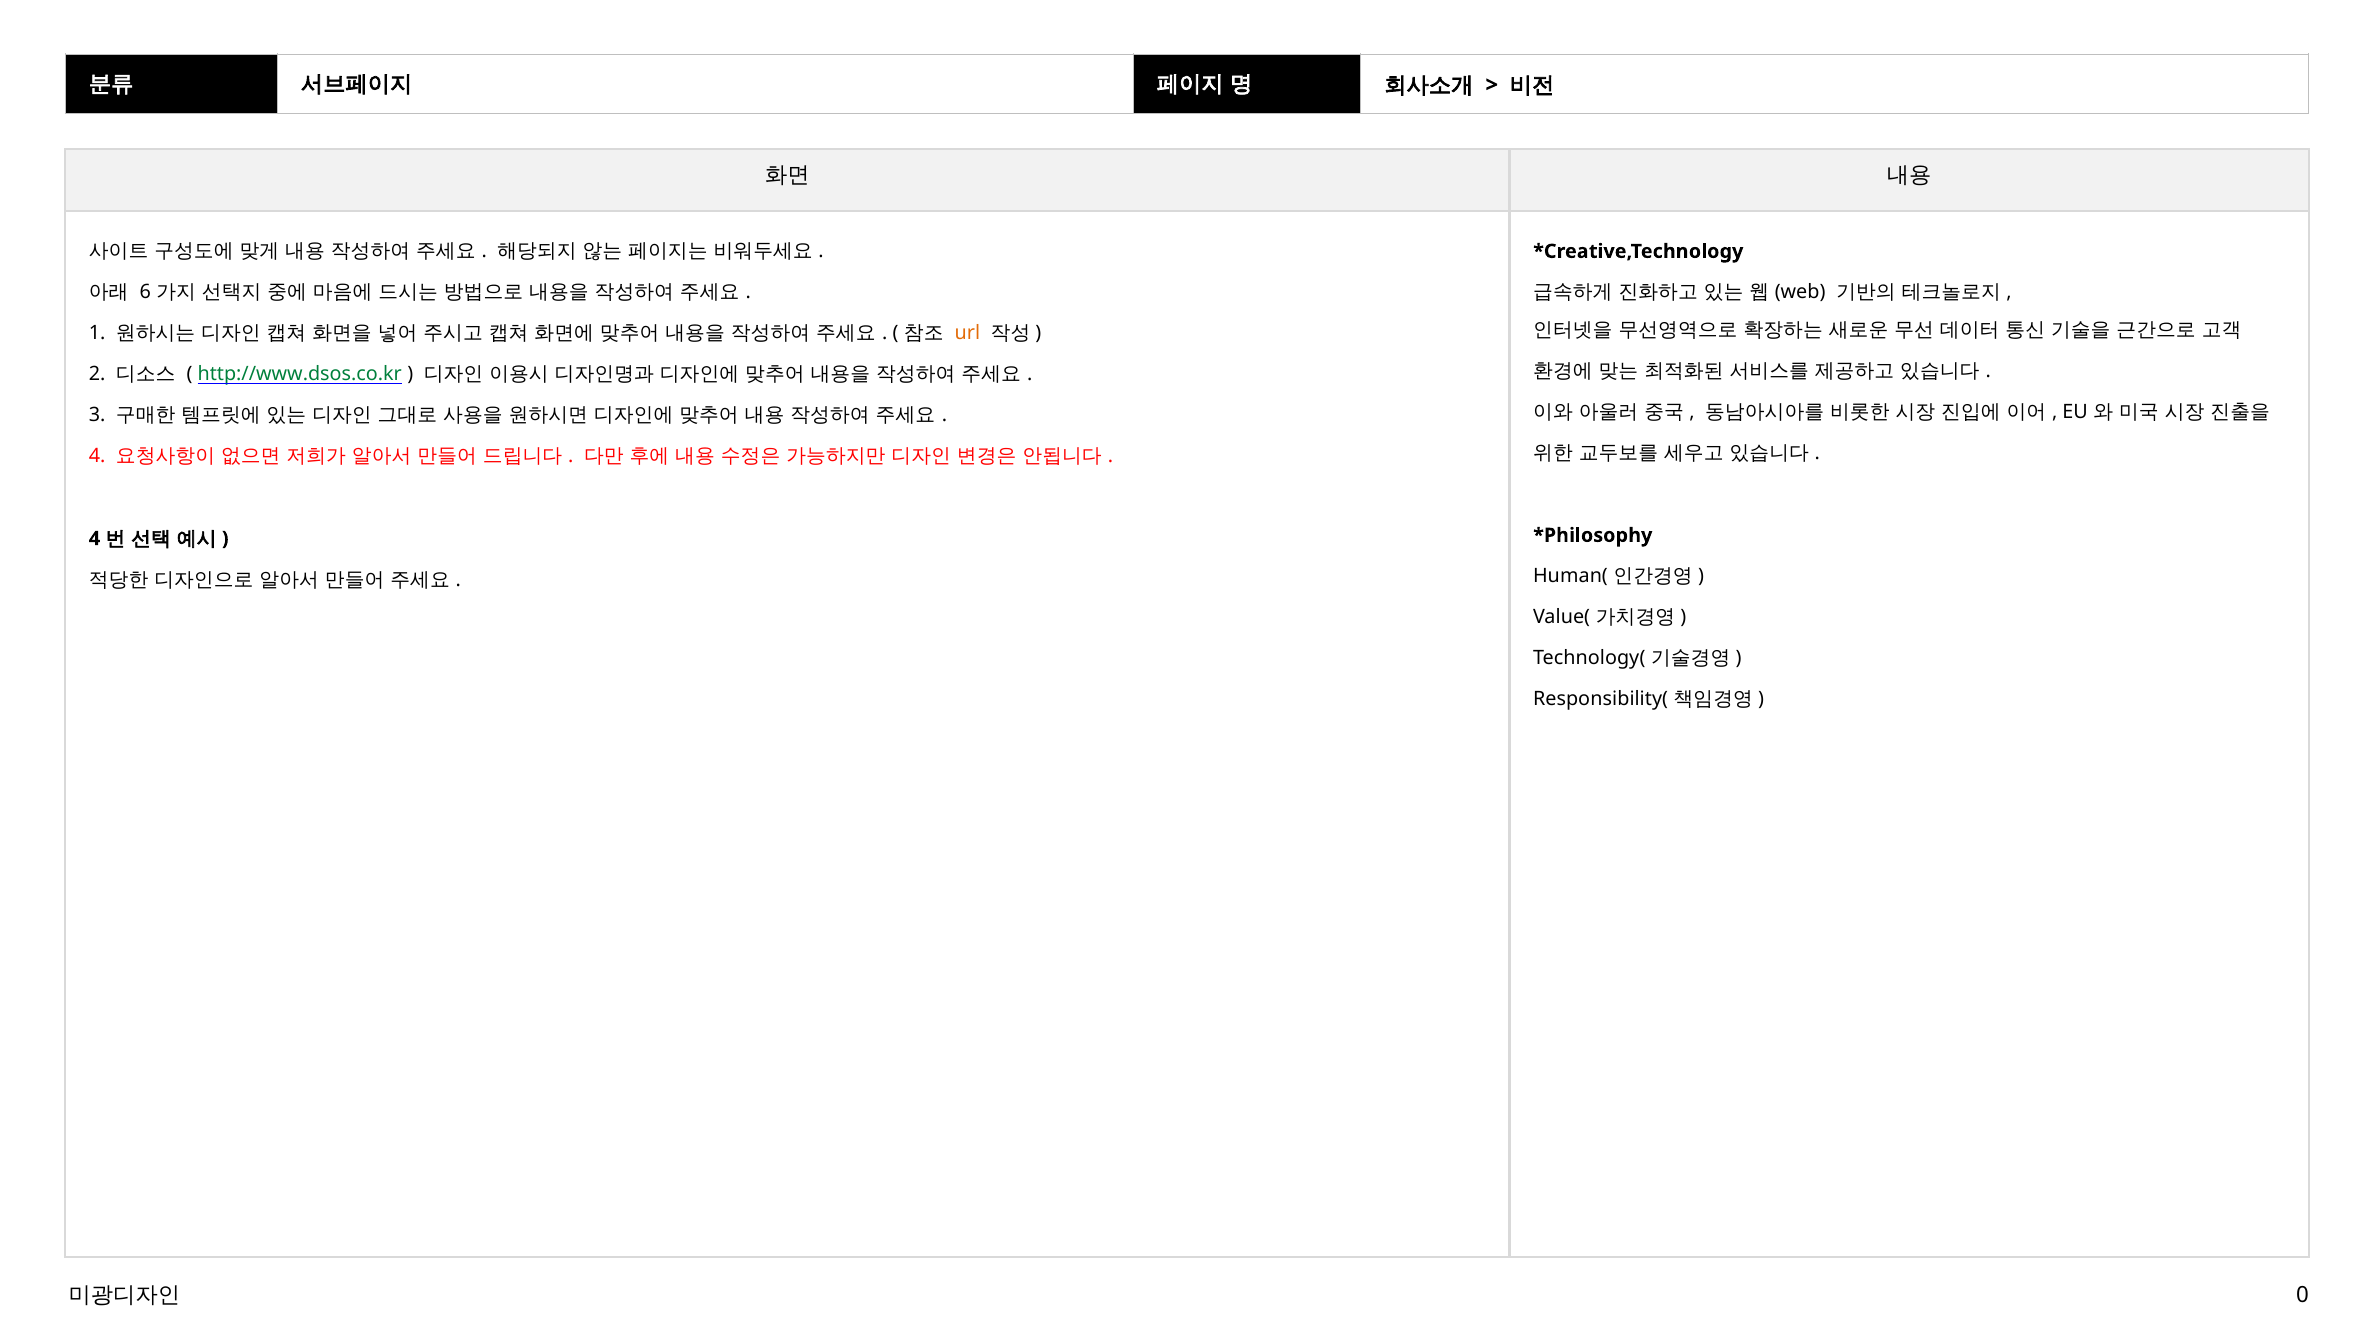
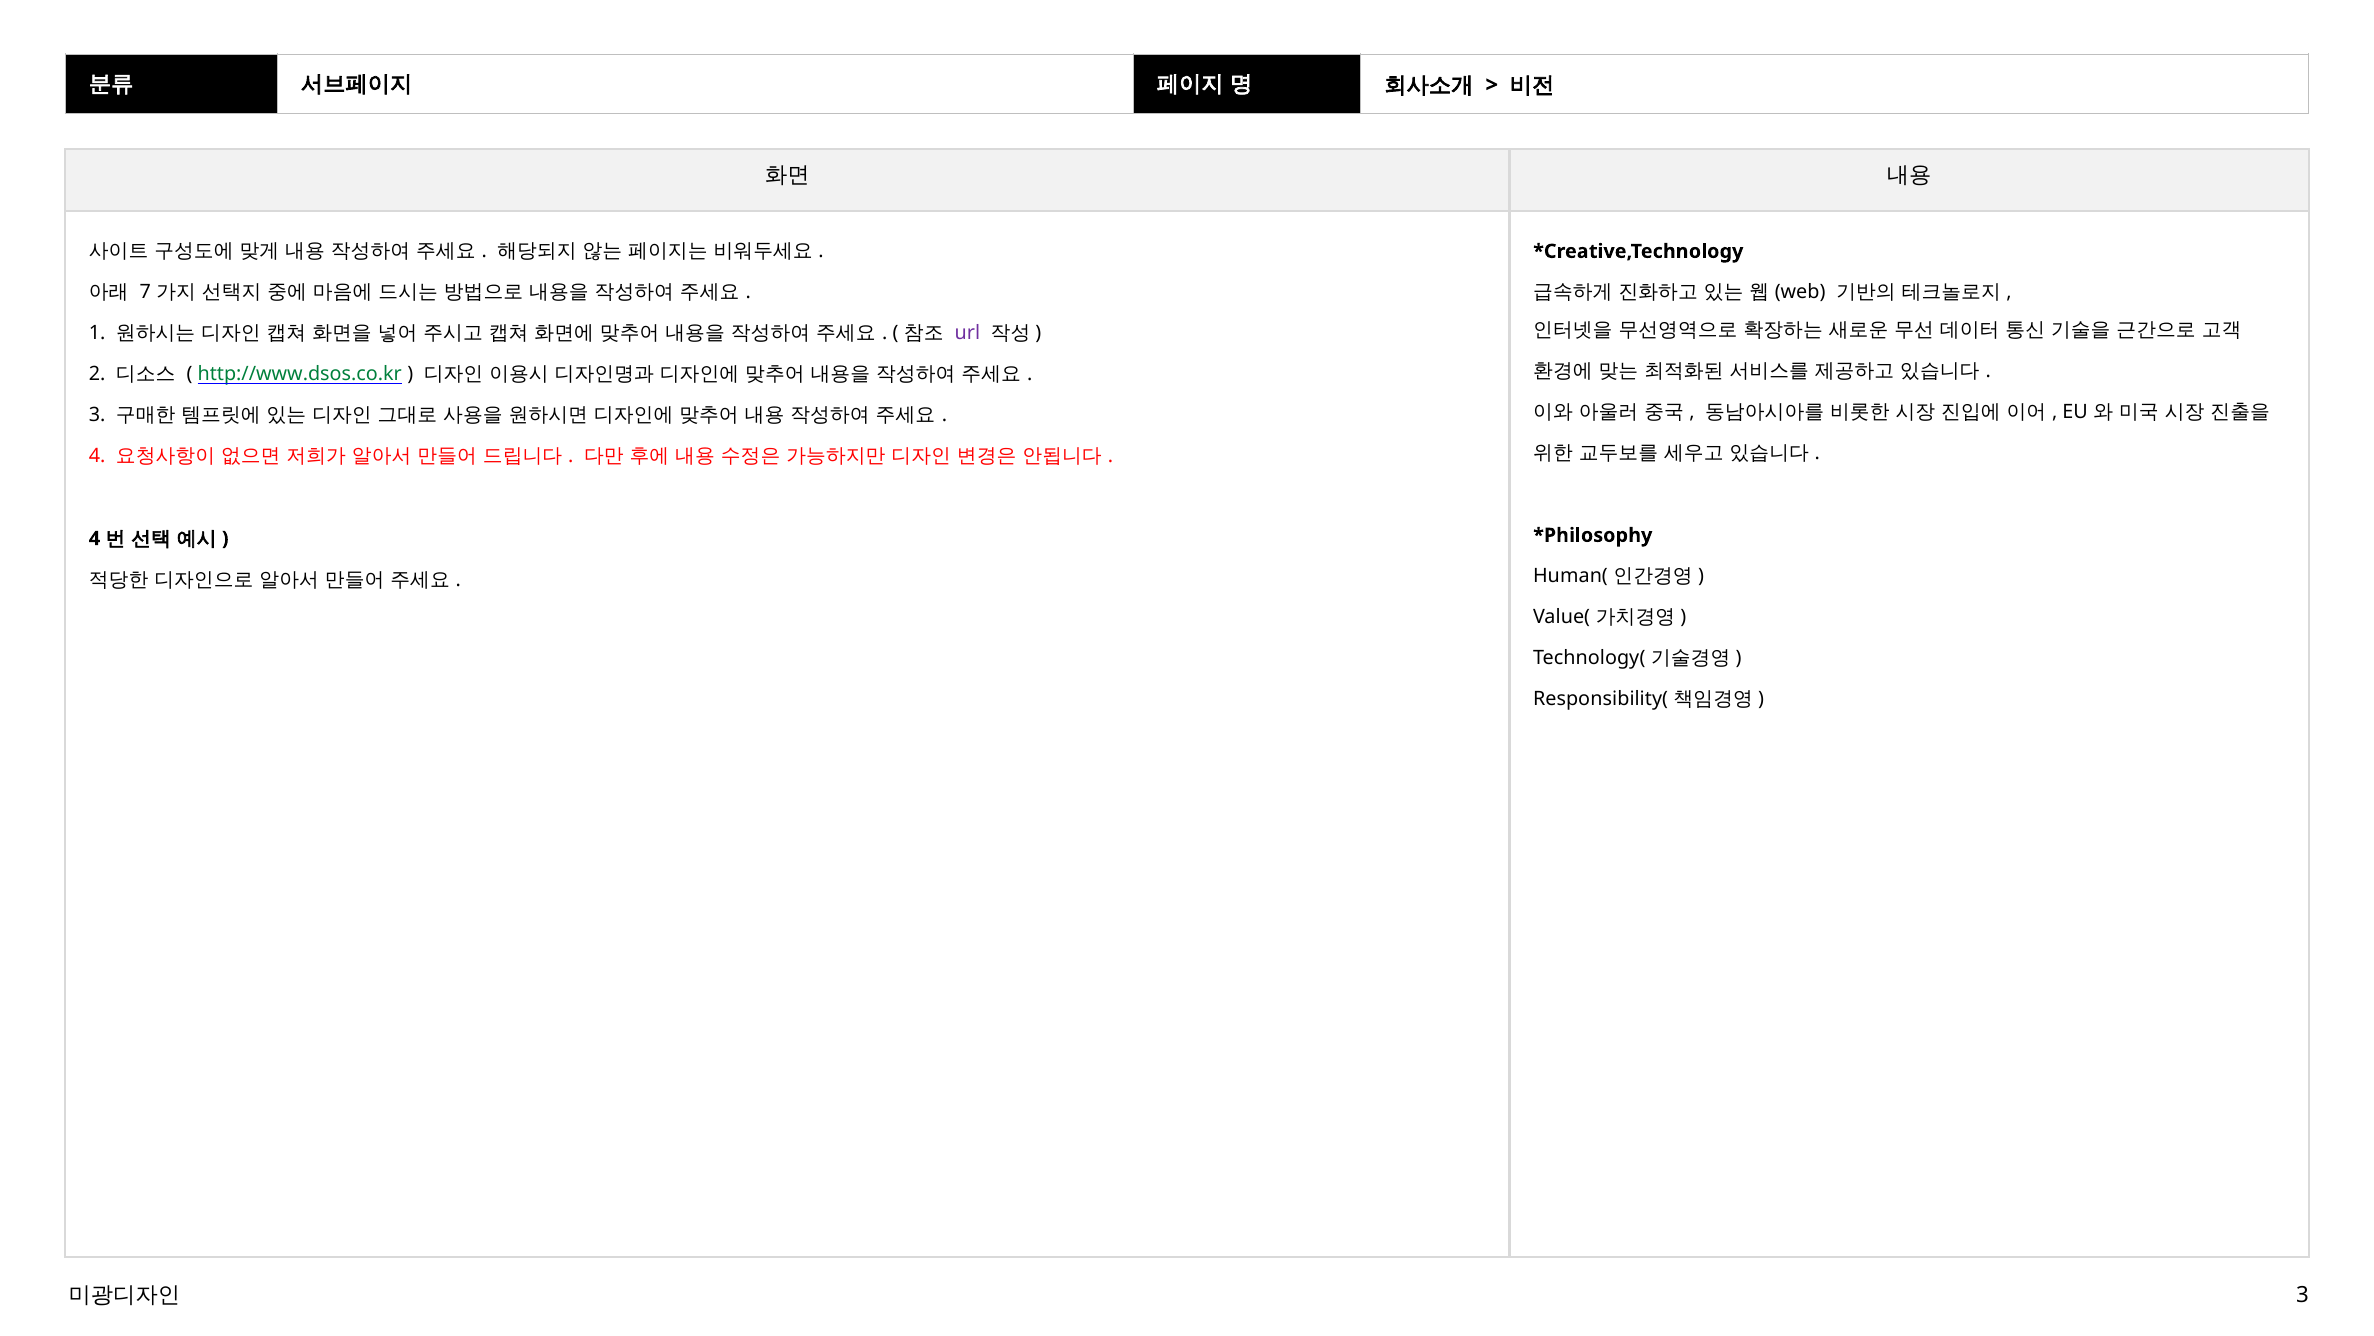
6: 6 -> 7 (145, 292)
url colour: orange -> purple (967, 333)
0: 0 -> 3 (2303, 1295)
